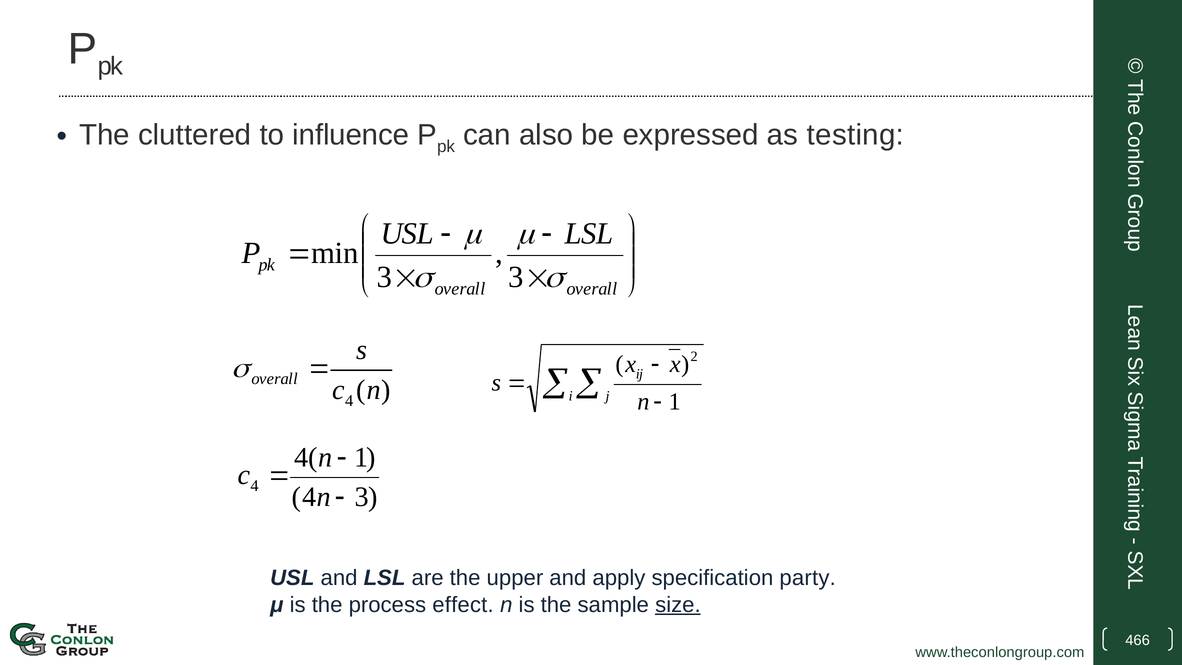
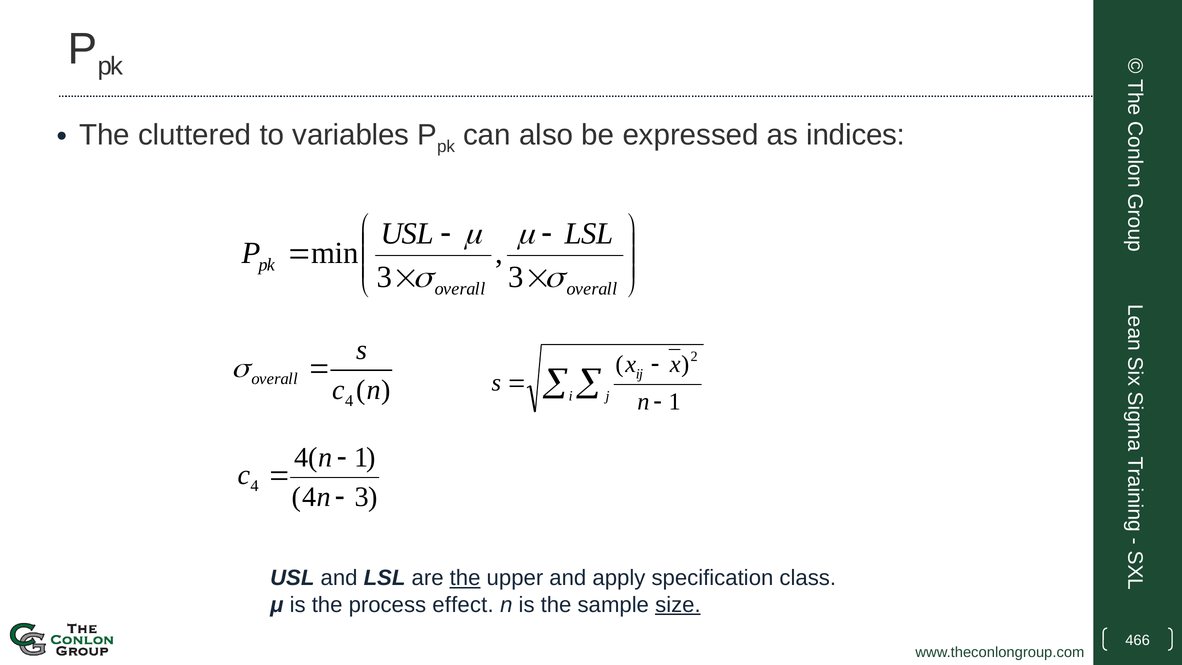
influence: influence -> variables (351, 135)
testing: testing -> indices (856, 135)
the underline: none -> present (465, 578)
party: party -> class (808, 578)
